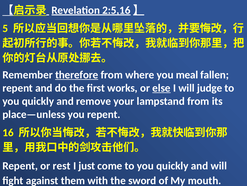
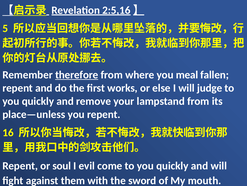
else underline: present -> none (161, 88)
rest: rest -> soul (62, 165)
just: just -> evil (87, 165)
